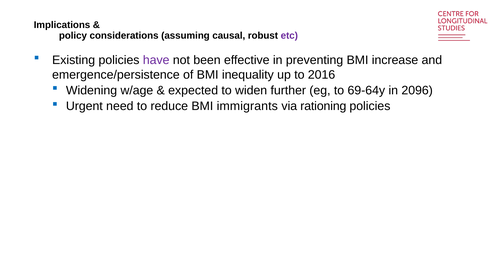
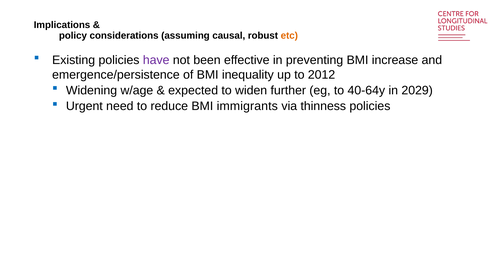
etc colour: purple -> orange (289, 36)
2016: 2016 -> 2012 (322, 75)
69-64y: 69-64y -> 40-64y (366, 90)
2096: 2096 -> 2029 (417, 90)
rationing: rationing -> thinness (323, 106)
